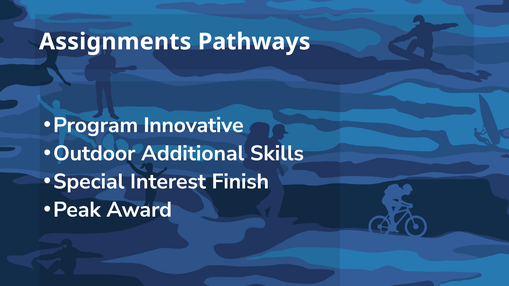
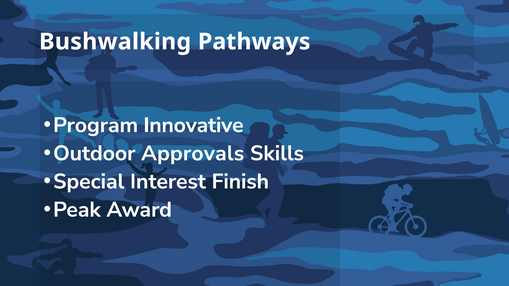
Assignments: Assignments -> Bushwalking (115, 42)
Additional: Additional -> Approvals (193, 153)
